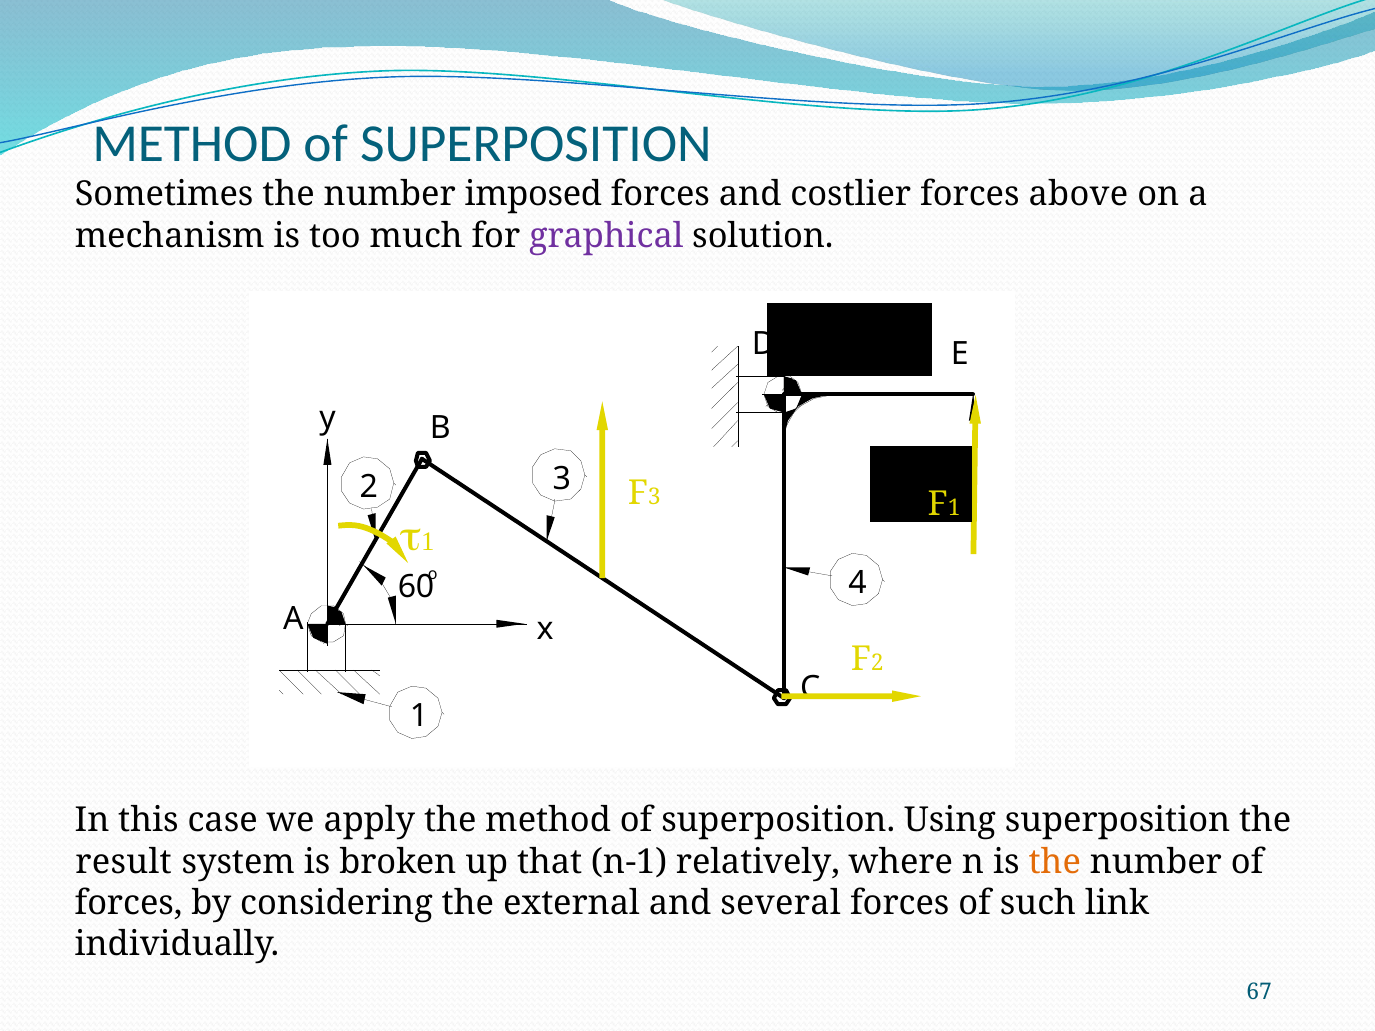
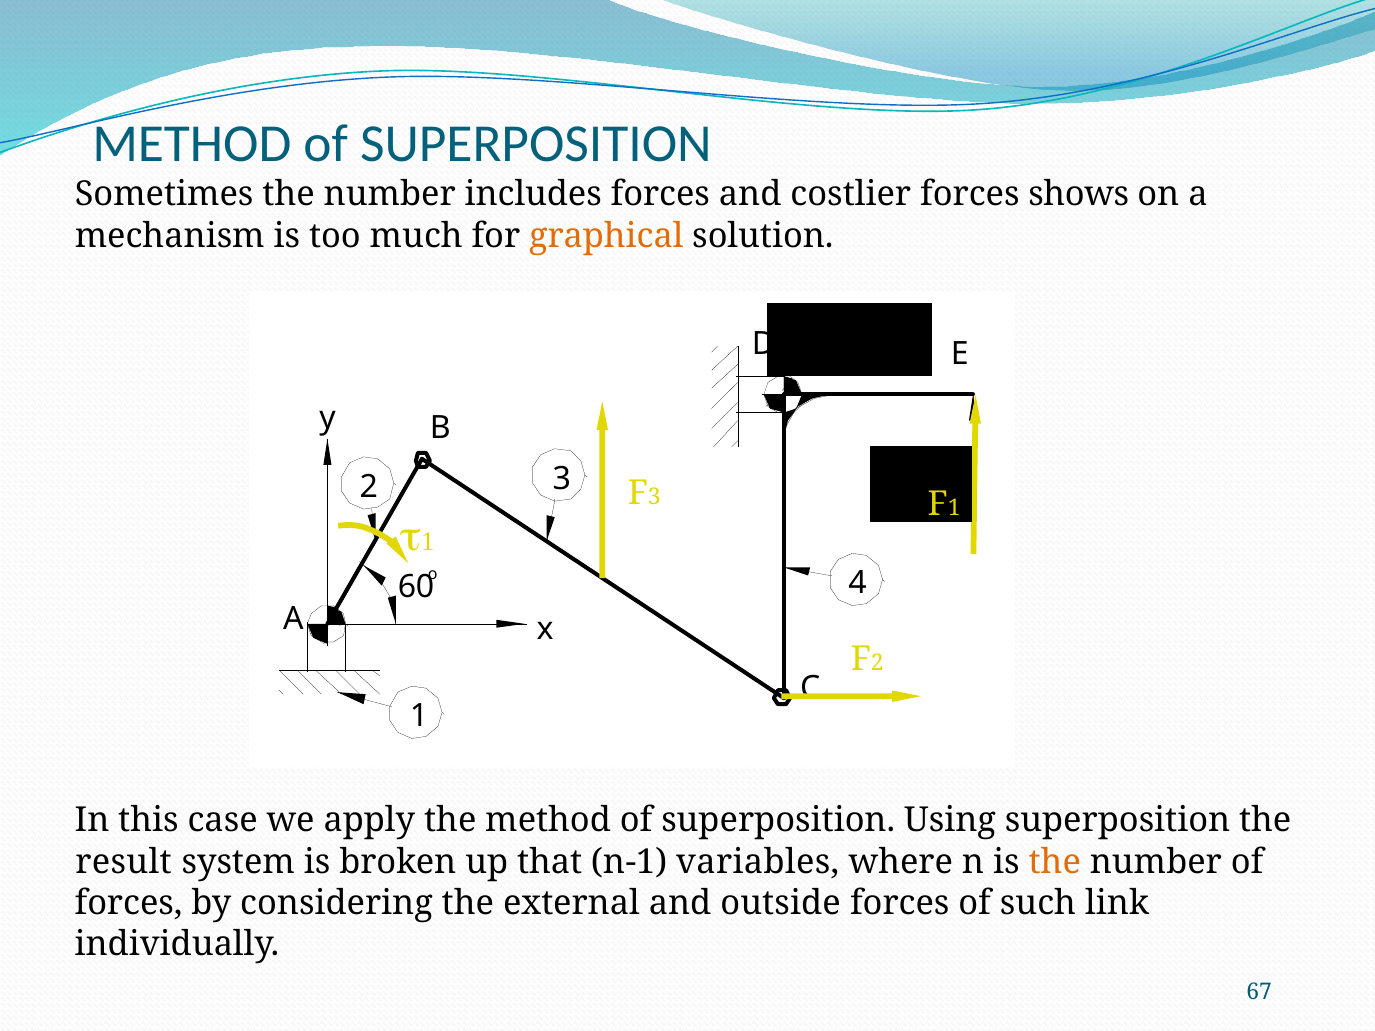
imposed: imposed -> includes (533, 195)
above: above -> shows (1079, 195)
graphical colour: purple -> orange (606, 236)
relatively: relatively -> variables (758, 862)
several: several -> outside (781, 903)
